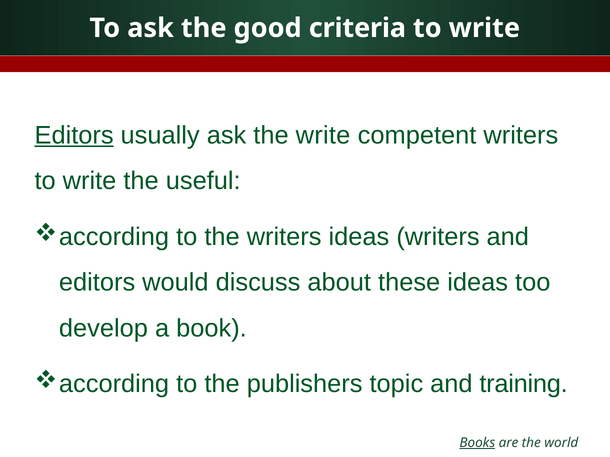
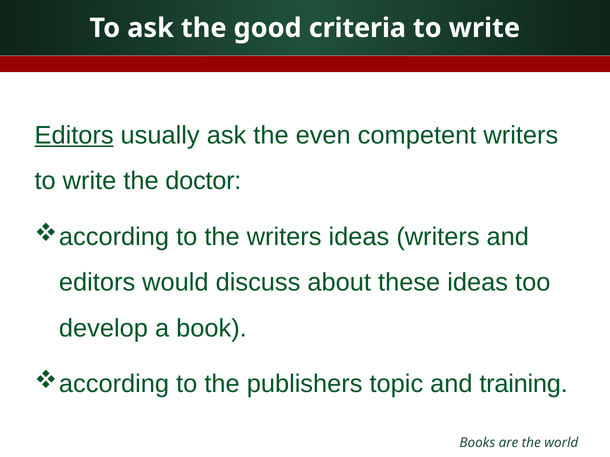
the write: write -> even (323, 135)
useful: useful -> doctor (203, 181)
Books underline: present -> none (477, 443)
